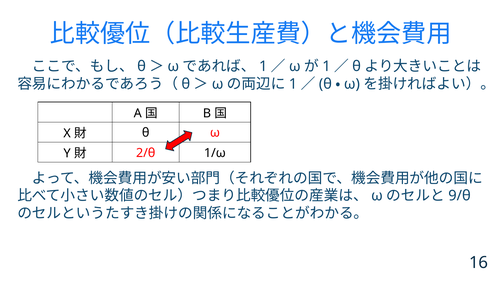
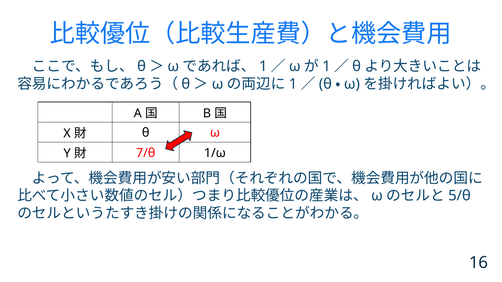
2/θ: 2/θ -> 7/θ (146, 153)
9/θ: 9/θ -> 5/θ (459, 196)
